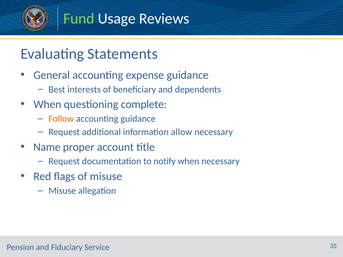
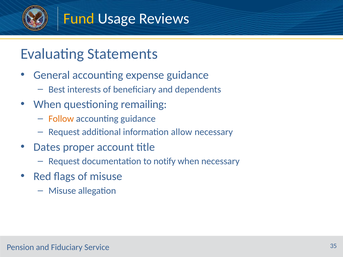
Fund colour: light green -> yellow (79, 19)
complete: complete -> remailing (144, 104)
Name: Name -> Dates (47, 147)
